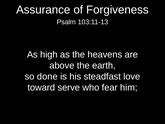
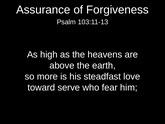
done: done -> more (47, 76)
